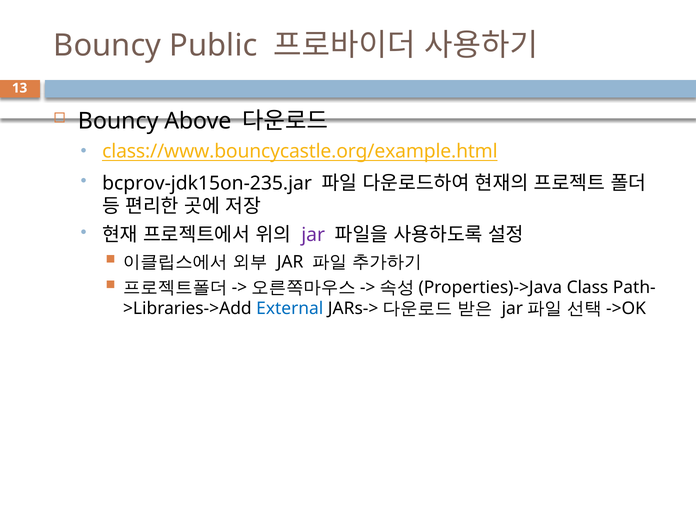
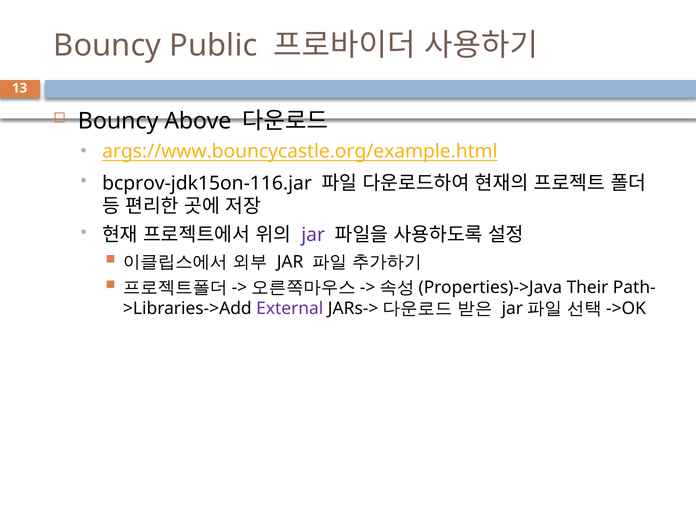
class://www.bouncycastle.org/example.html: class://www.bouncycastle.org/example.html -> args://www.bouncycastle.org/example.html (300, 152)
bcprov-jdk15on-235.jar: bcprov-jdk15on-235.jar -> bcprov-jdk15on-116.jar (207, 183)
Class: Class -> Their (587, 288)
External colour: blue -> purple (290, 308)
